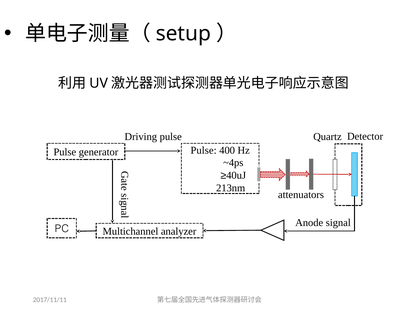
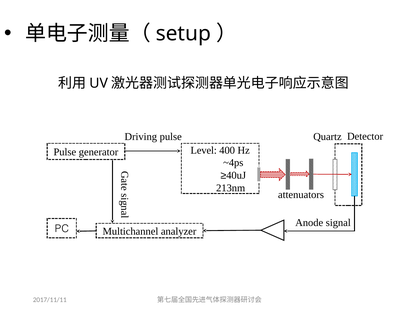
generator Pulse: Pulse -> Level (204, 150)
